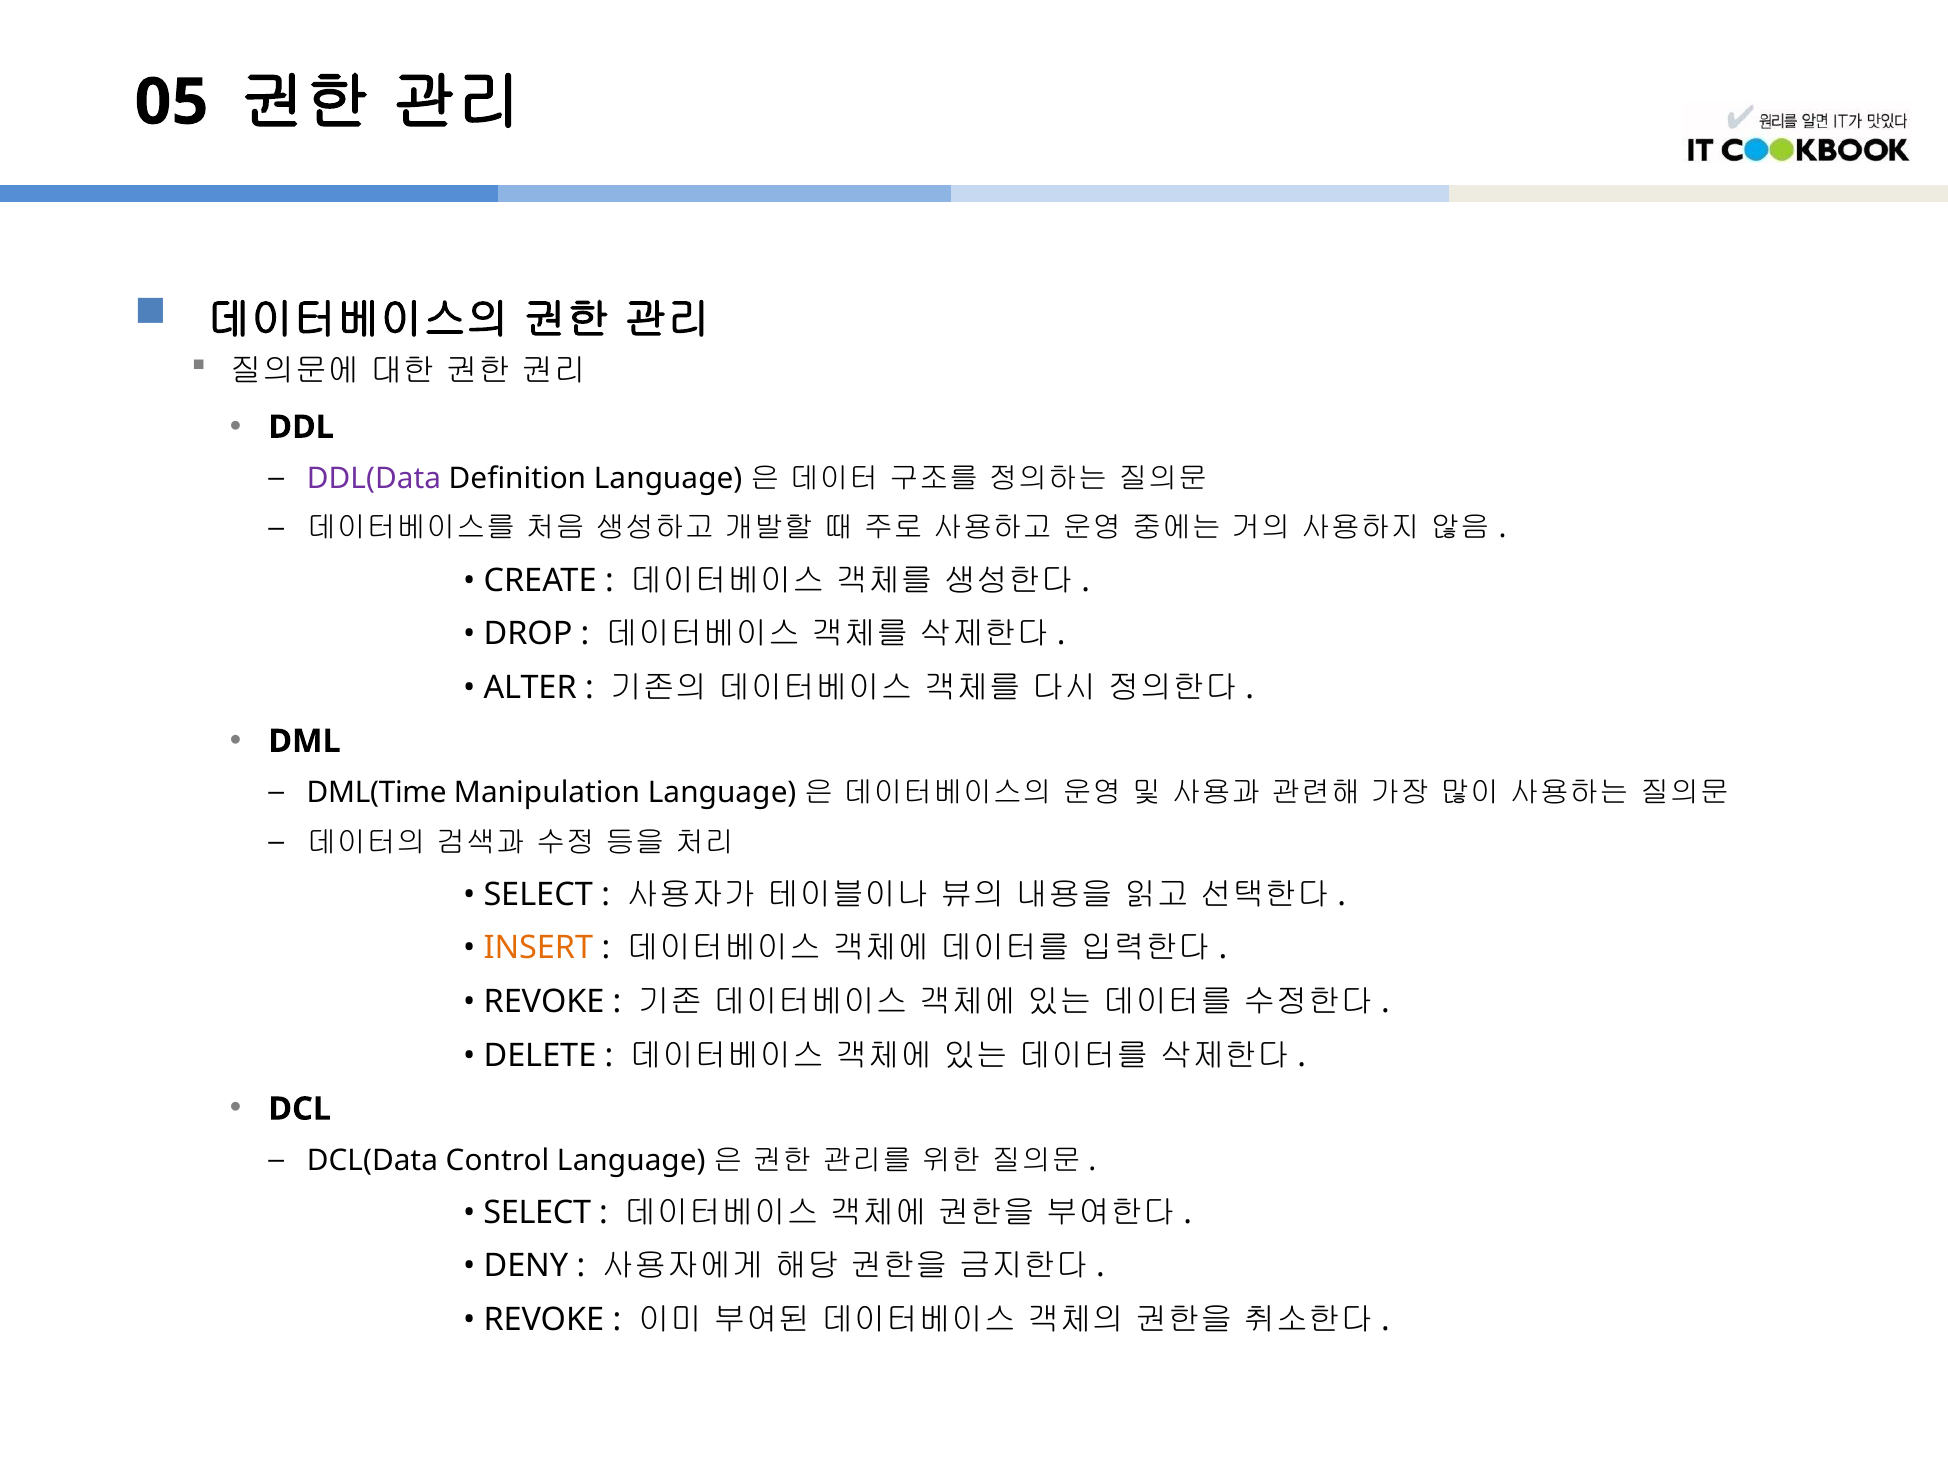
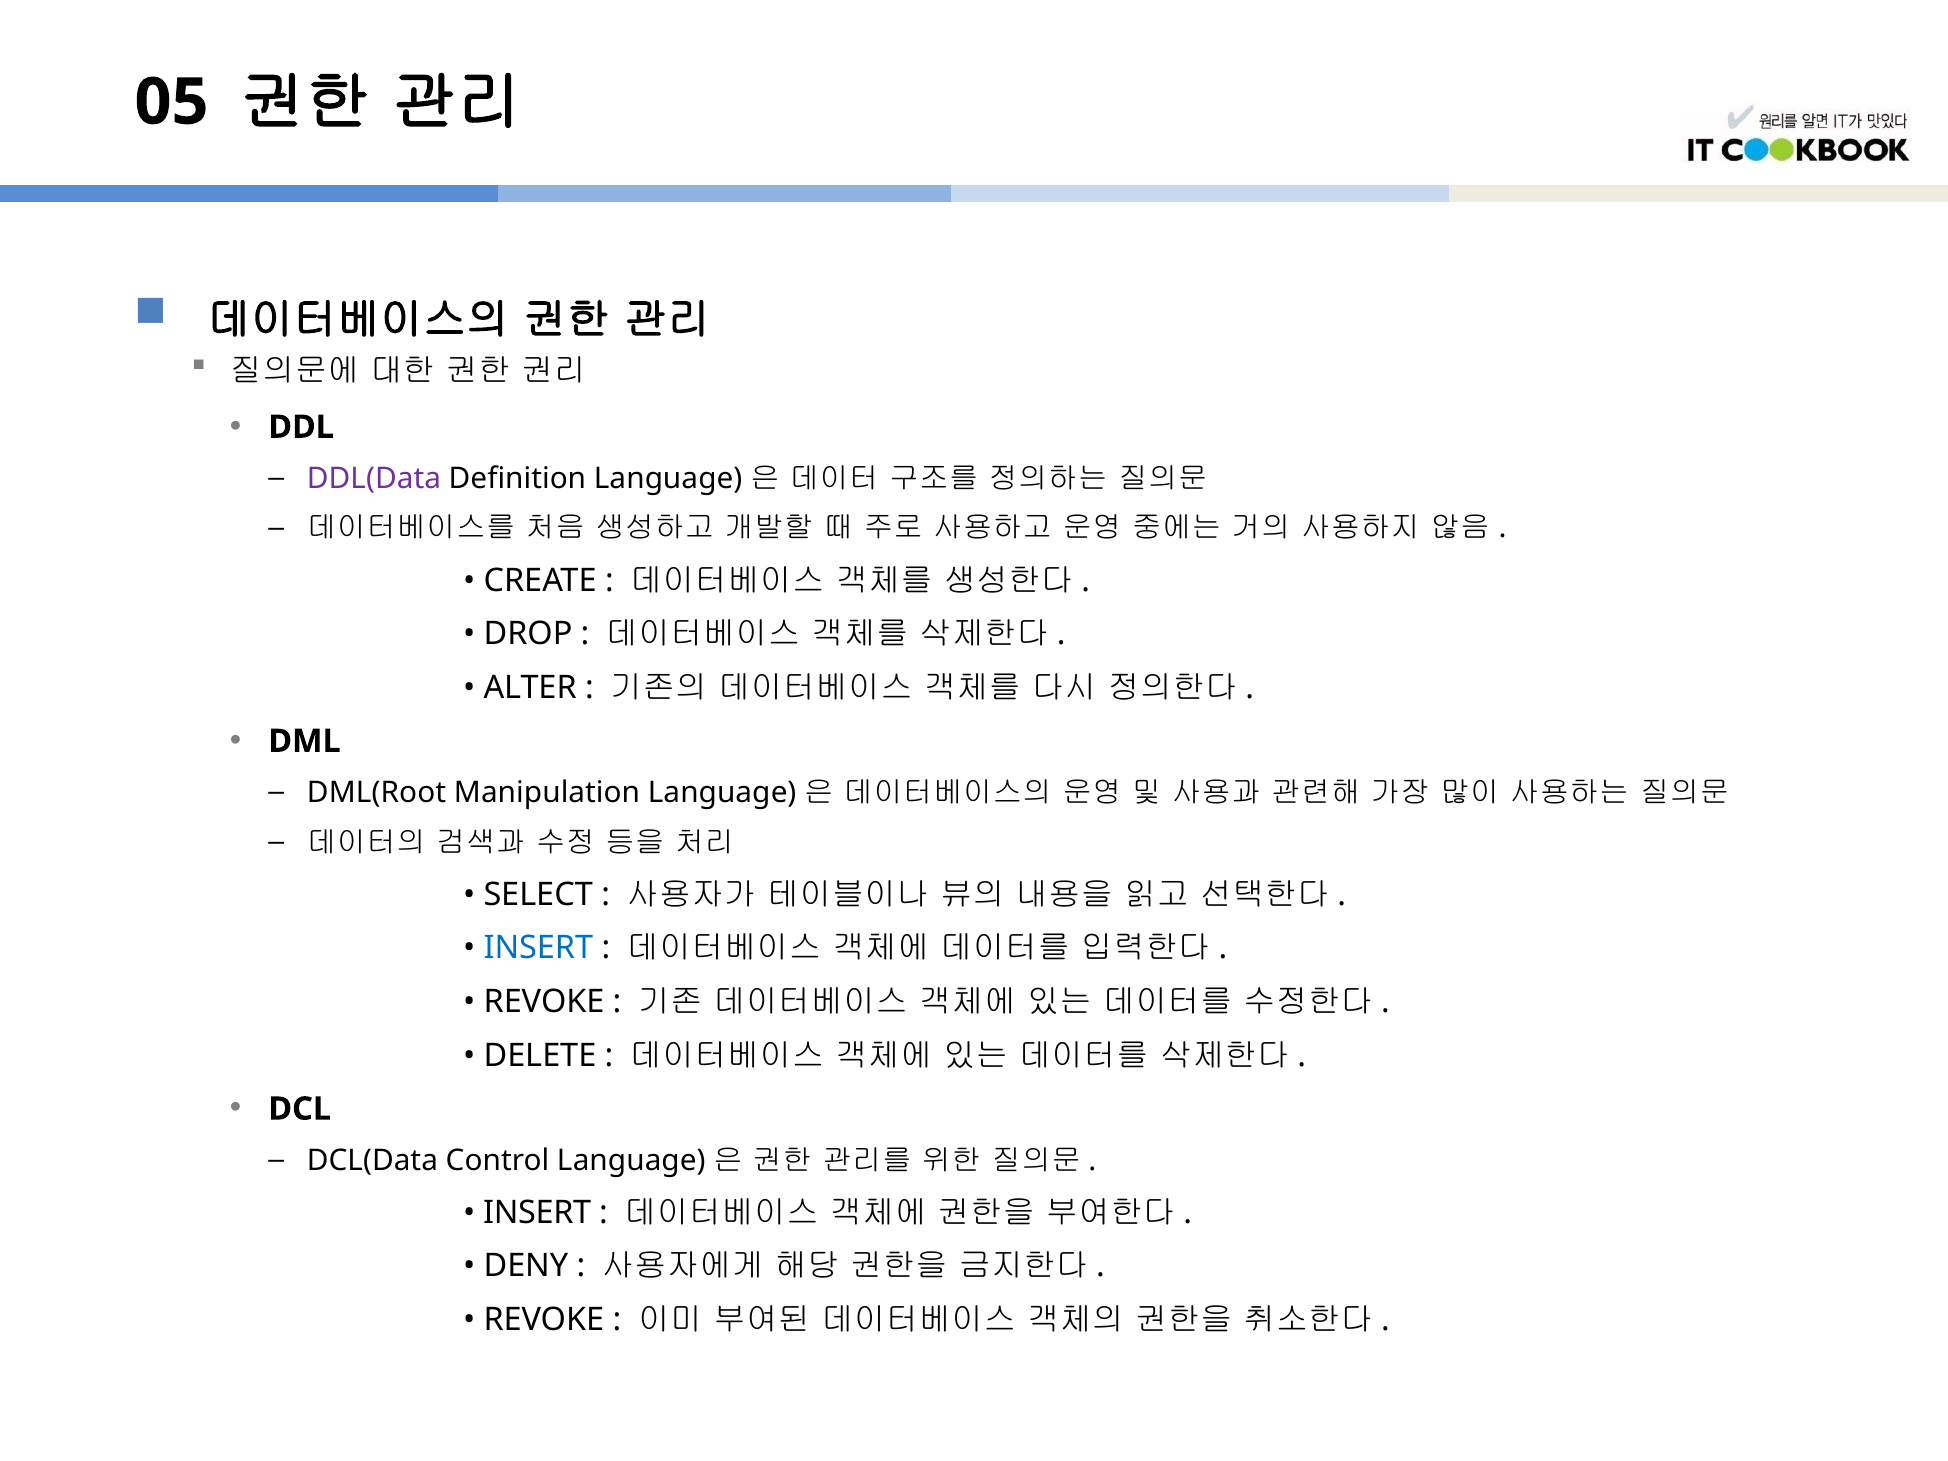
DML(Time: DML(Time -> DML(Root (377, 792)
INSERT colour: orange -> blue (538, 948)
SELECT: SELECT -> INSERT (537, 1212)
